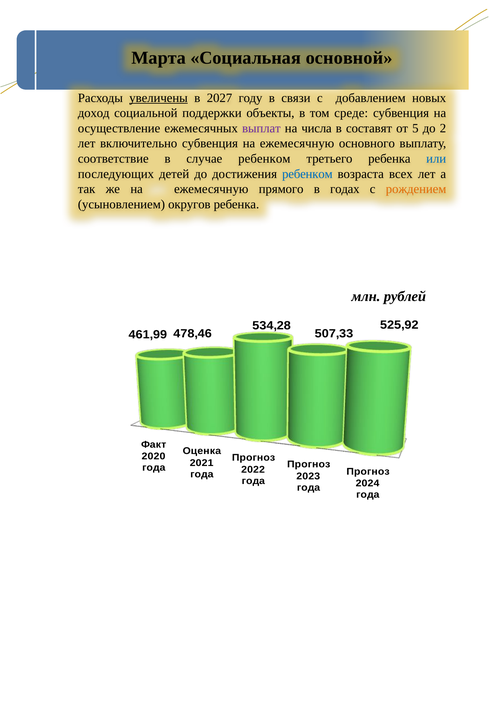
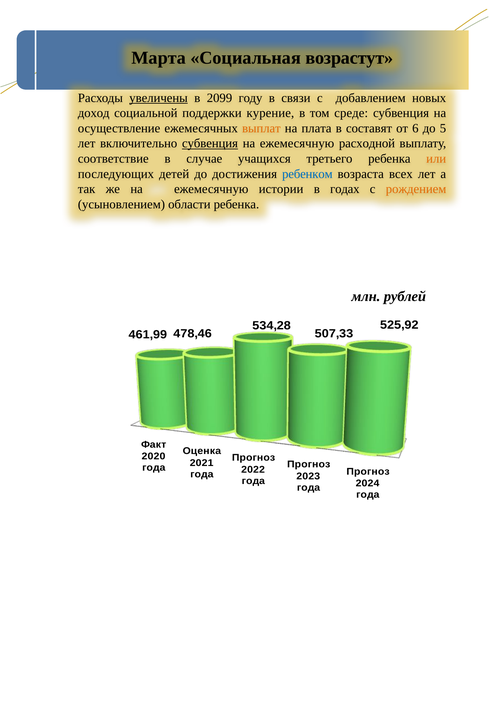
основной: основной -> возрастут (349, 58)
2027: 2027 -> 2099 (219, 98)
объекты: объекты -> курение (270, 113)
выплат colour: purple -> orange (261, 128)
числа: числа -> плата (317, 128)
5: 5 -> 6 (415, 128)
2: 2 -> 5 (443, 128)
субвенция underline: none -> present (210, 144)
основного: основного -> расходной (367, 144)
случае ребенком: ребенком -> учащихся (264, 159)
или colour: blue -> orange (436, 159)
прямого: прямого -> истории (281, 189)
округов: округов -> области (189, 204)
